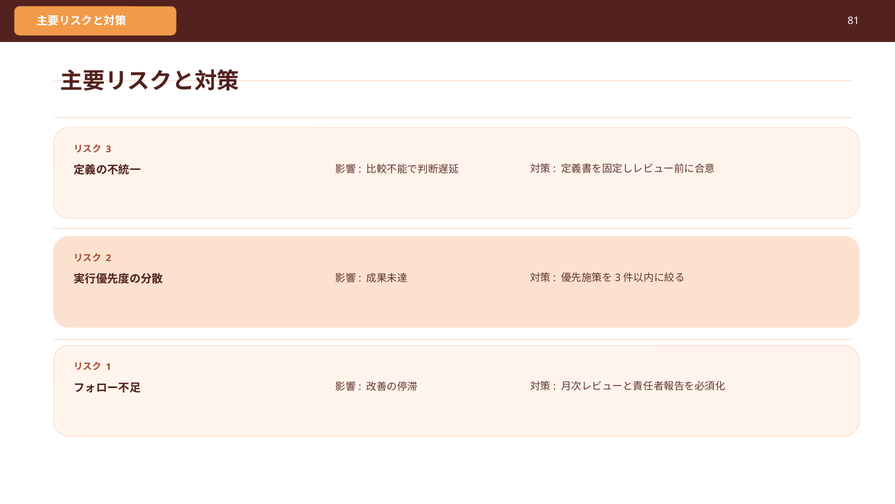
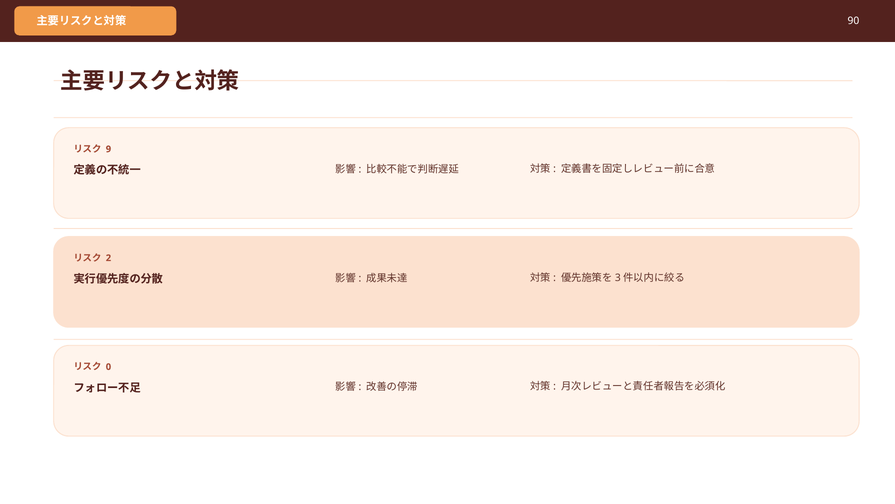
81: 81 -> 90 (853, 21)
3: 3 -> 9 (108, 149)
1: 1 -> 0 (108, 366)
